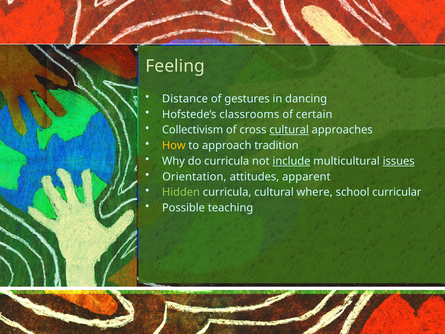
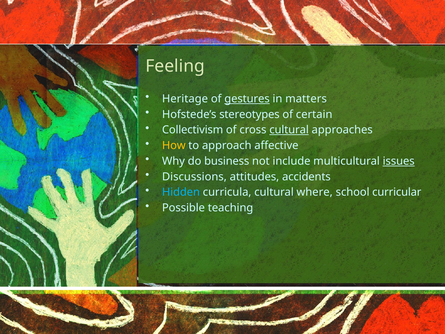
Distance: Distance -> Heritage (185, 99)
gestures underline: none -> present (247, 99)
dancing: dancing -> matters (306, 99)
classrooms: classrooms -> stereotypes (249, 114)
tradition: tradition -> affective (276, 145)
do curricula: curricula -> business (227, 161)
include underline: present -> none (292, 161)
Orientation: Orientation -> Discussions (194, 177)
apparent: apparent -> accidents (306, 177)
Hidden colour: light green -> light blue (181, 192)
